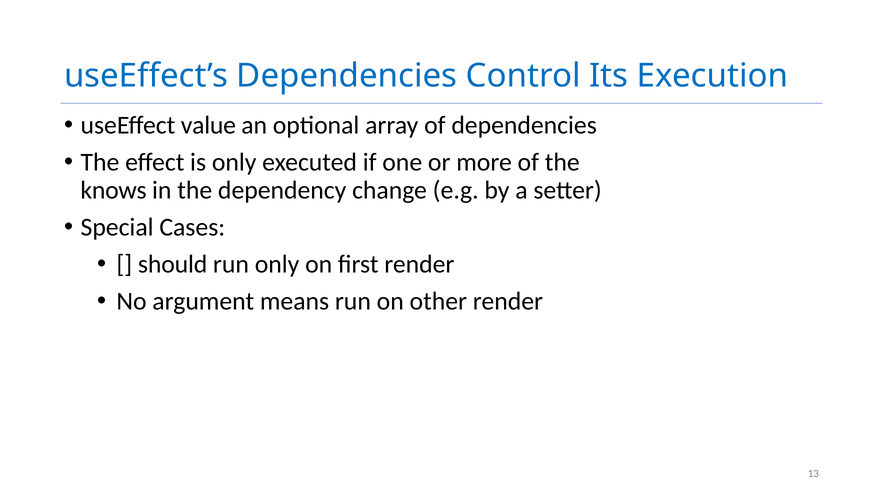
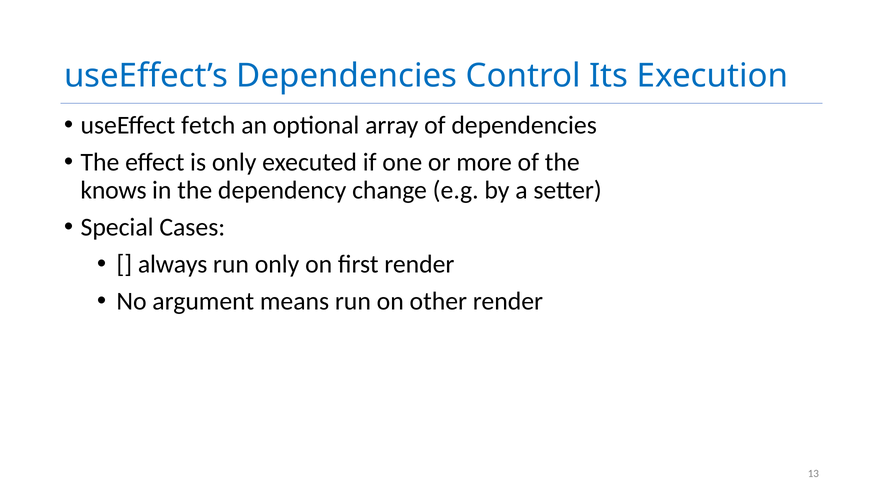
value: value -> fetch (208, 126)
should: should -> always (173, 265)
